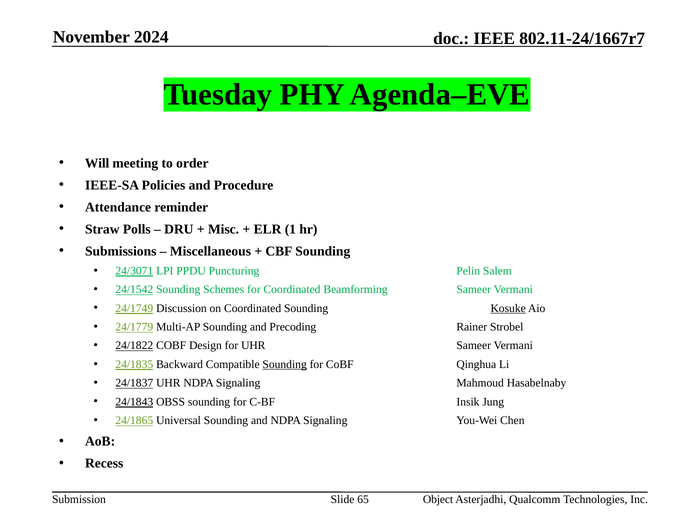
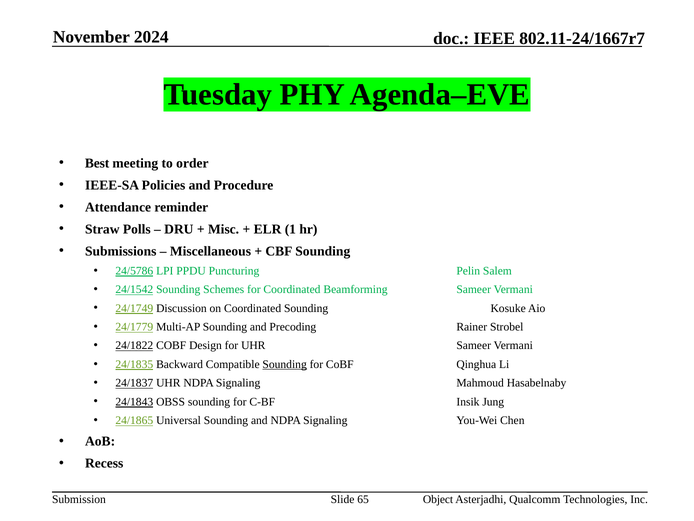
Will: Will -> Best (97, 163)
24/3071: 24/3071 -> 24/5786 (134, 271)
Kosuke underline: present -> none (508, 308)
